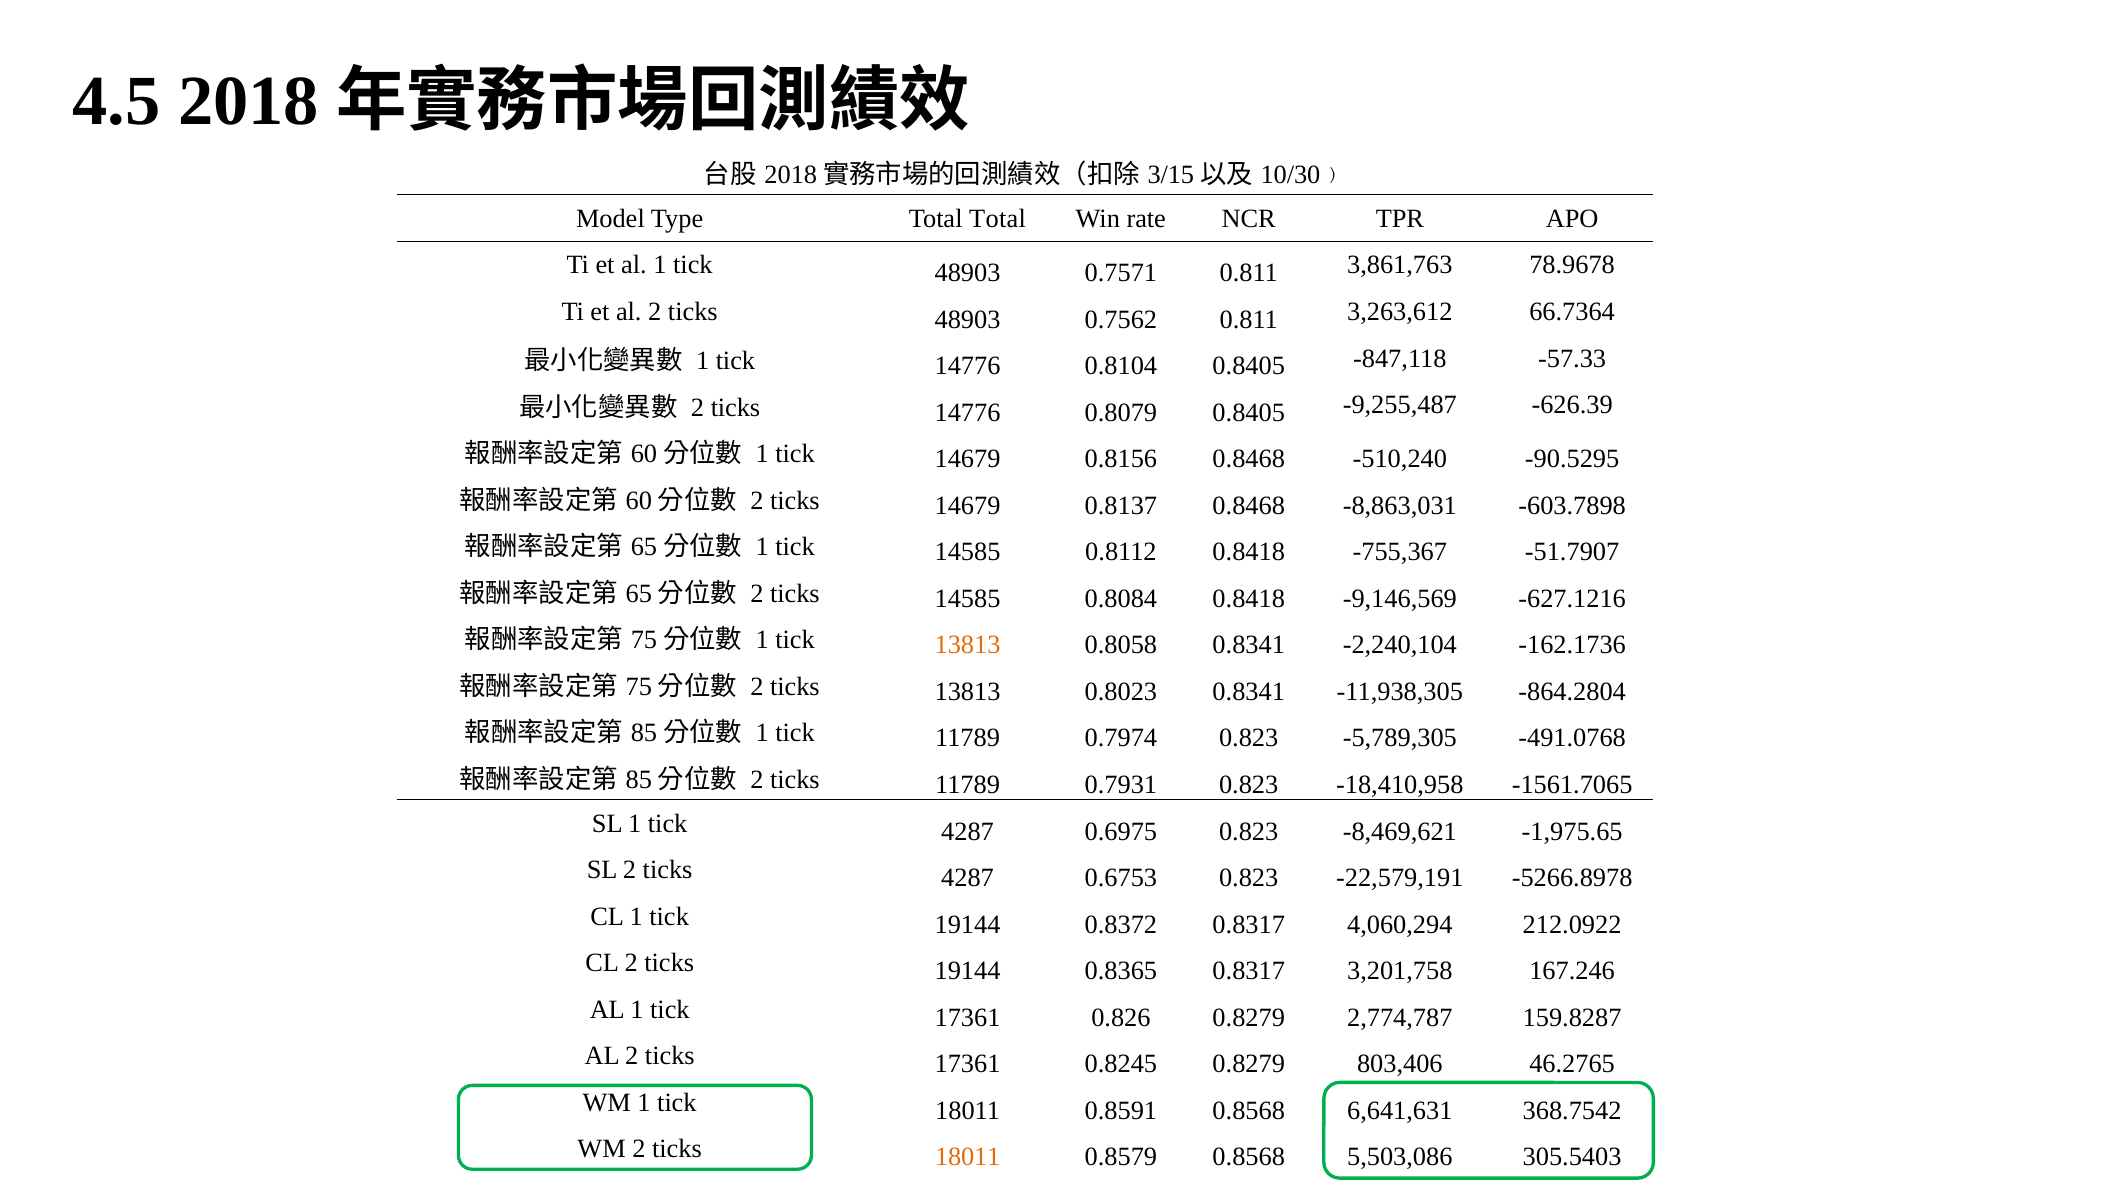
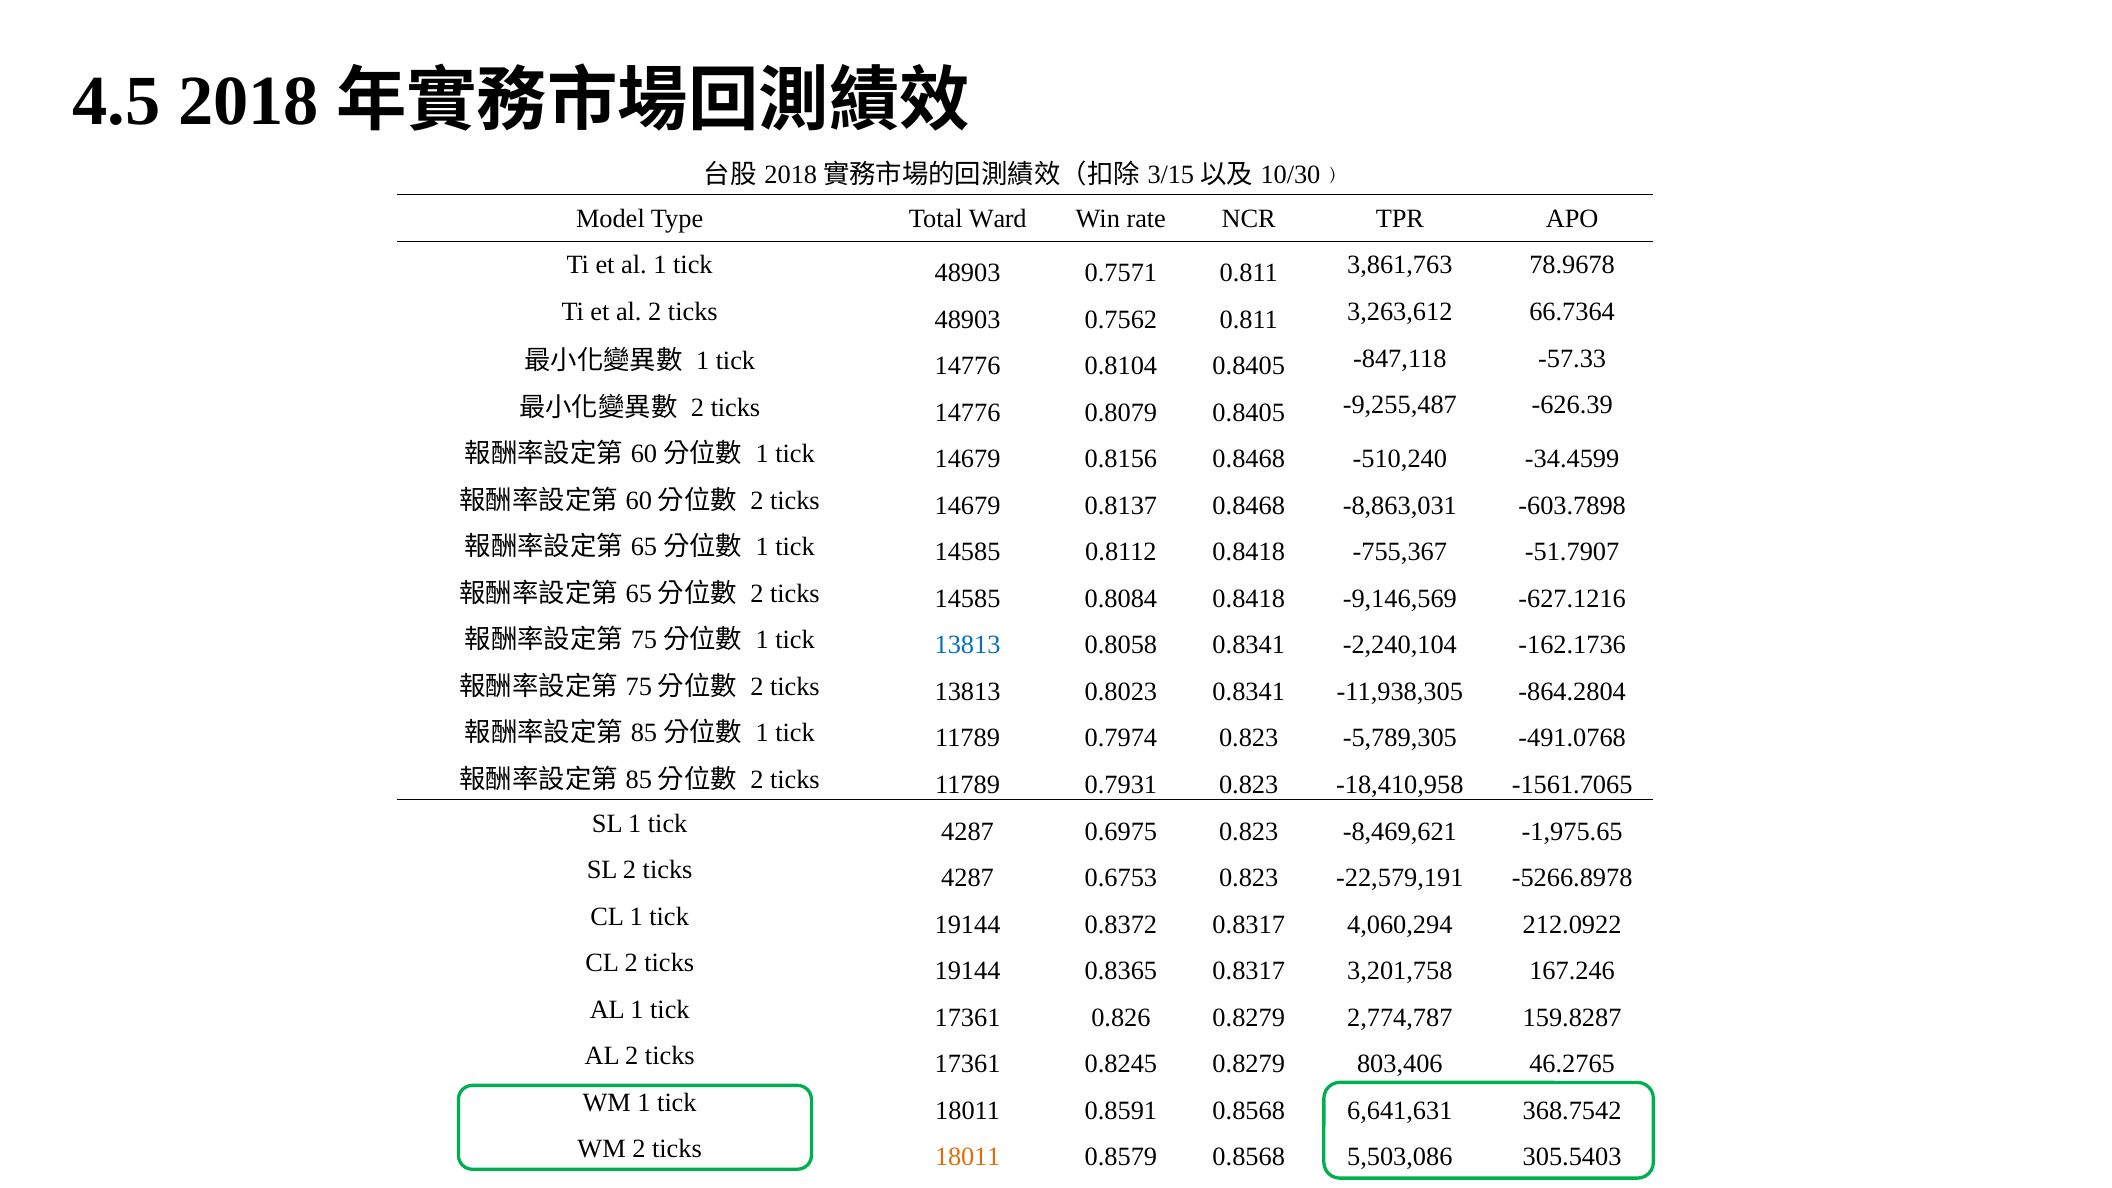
Total Total: Total -> Ward (998, 219)
-90.5295: -90.5295 -> -34.4599 (1572, 459)
13813 colour: orange -> blue (968, 645)
